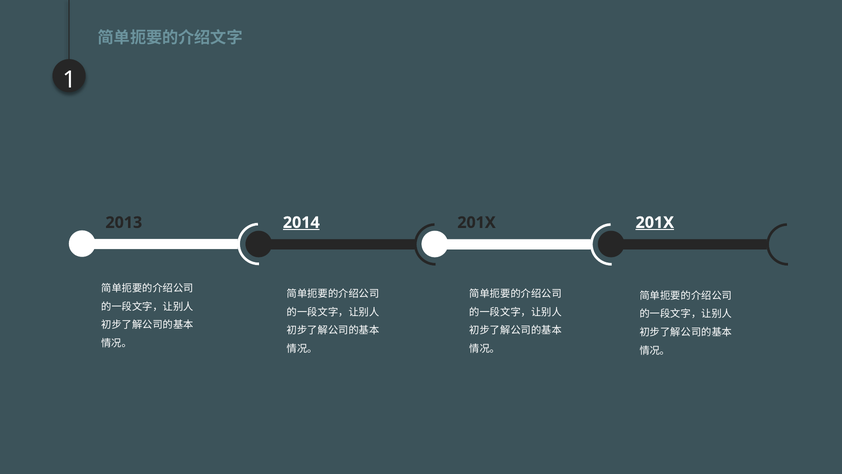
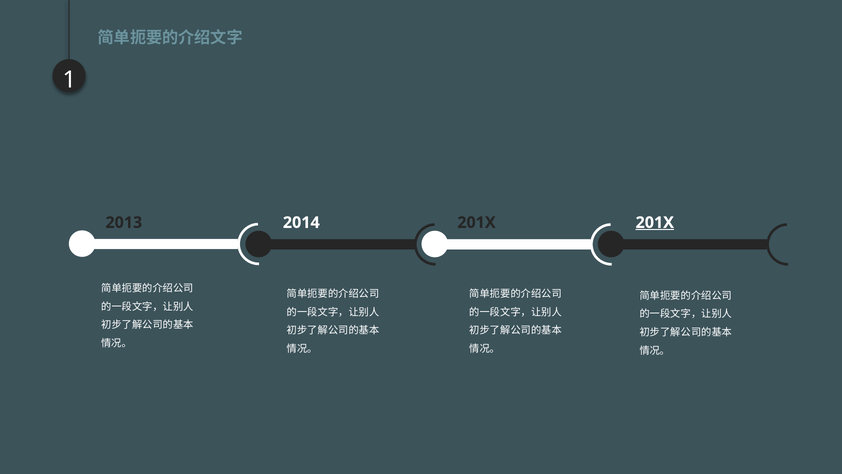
2014 underline: present -> none (301, 222)
